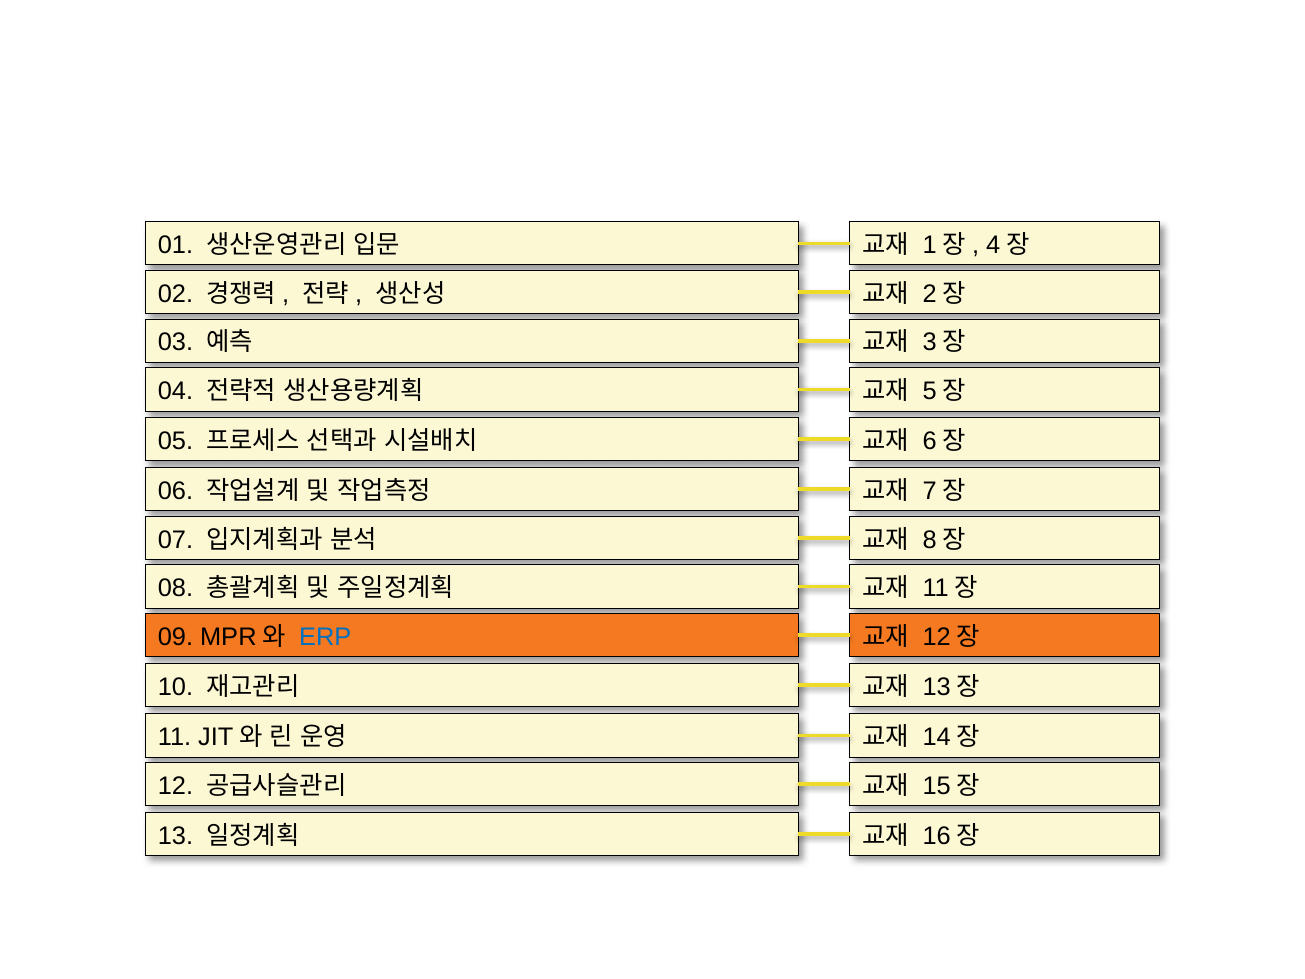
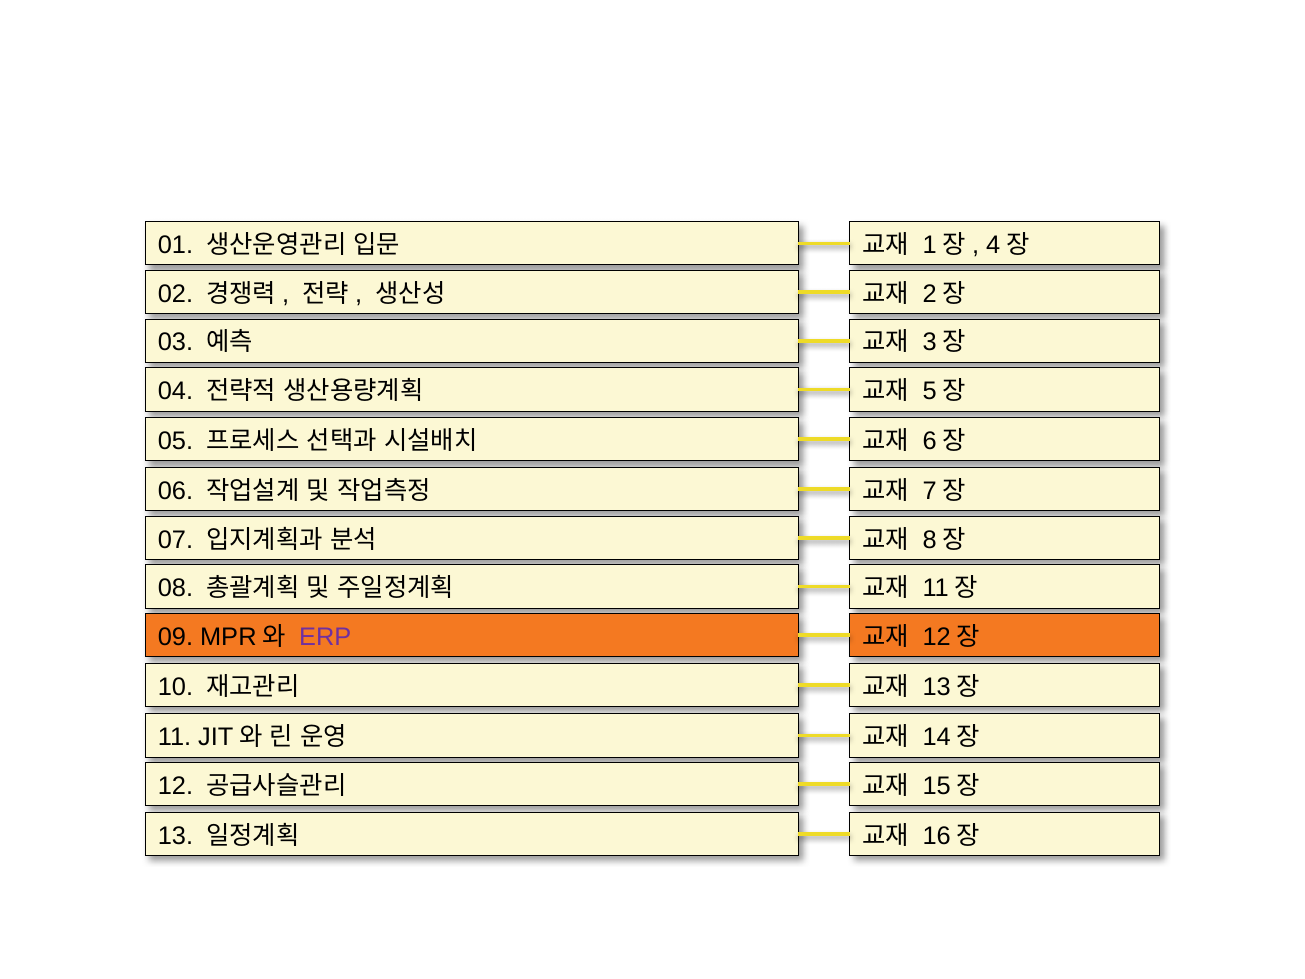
ERP colour: blue -> purple (325, 637)
